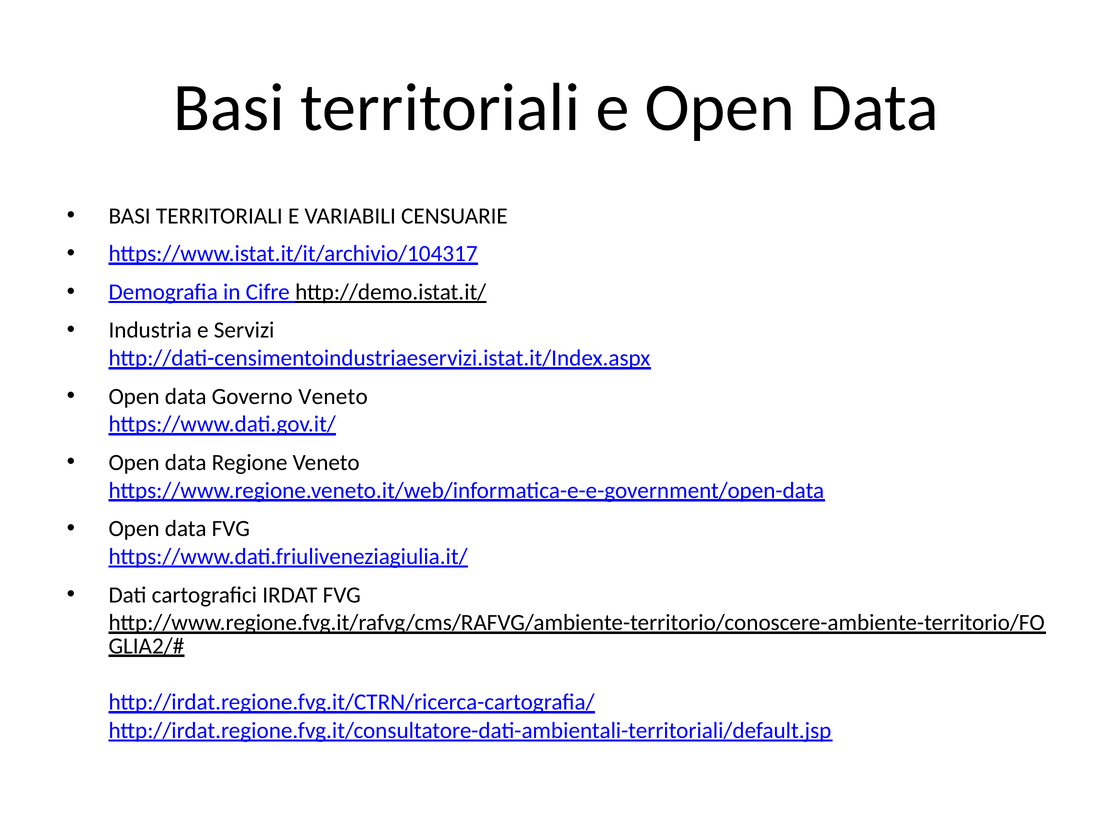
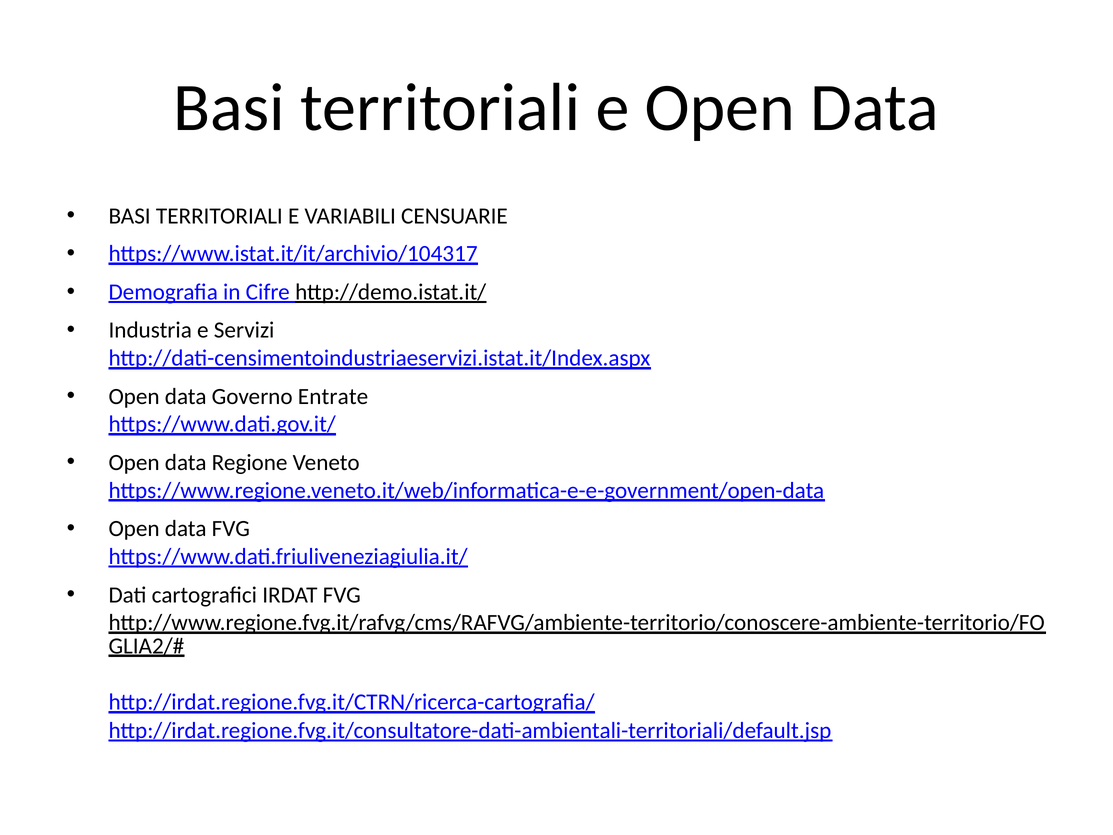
Governo Veneto: Veneto -> Entrate (333, 396)
